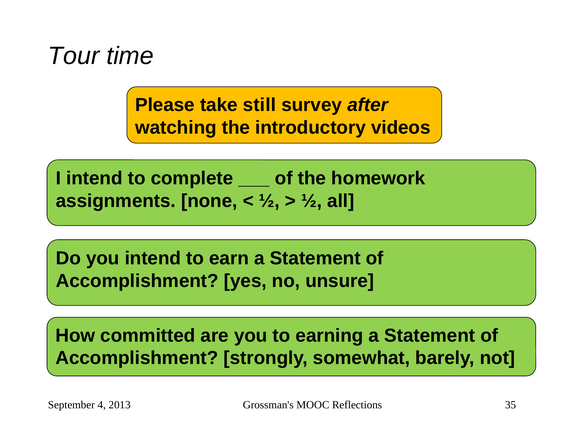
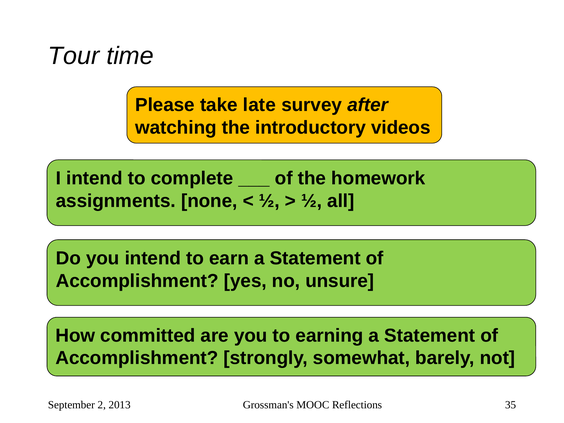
still: still -> late (259, 105)
4: 4 -> 2 (102, 405)
